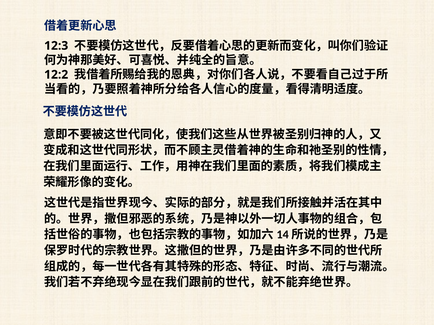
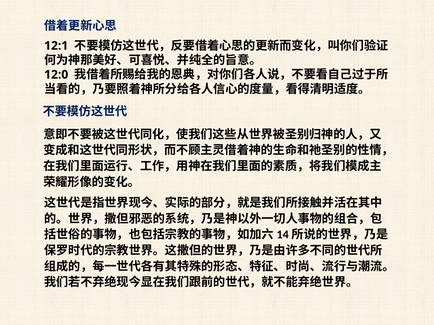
12:3: 12:3 -> 12:1 (56, 46)
12:2: 12:2 -> 12:0 (56, 75)
